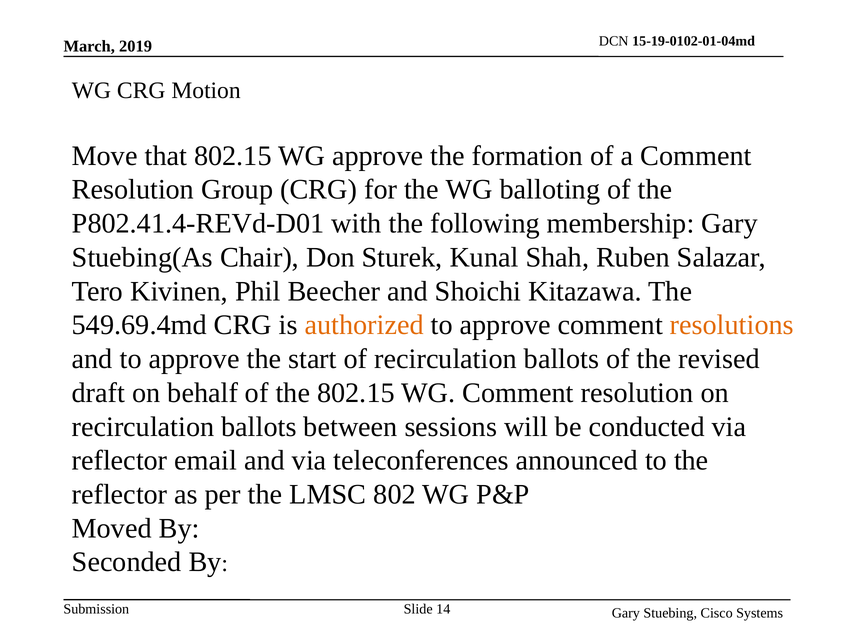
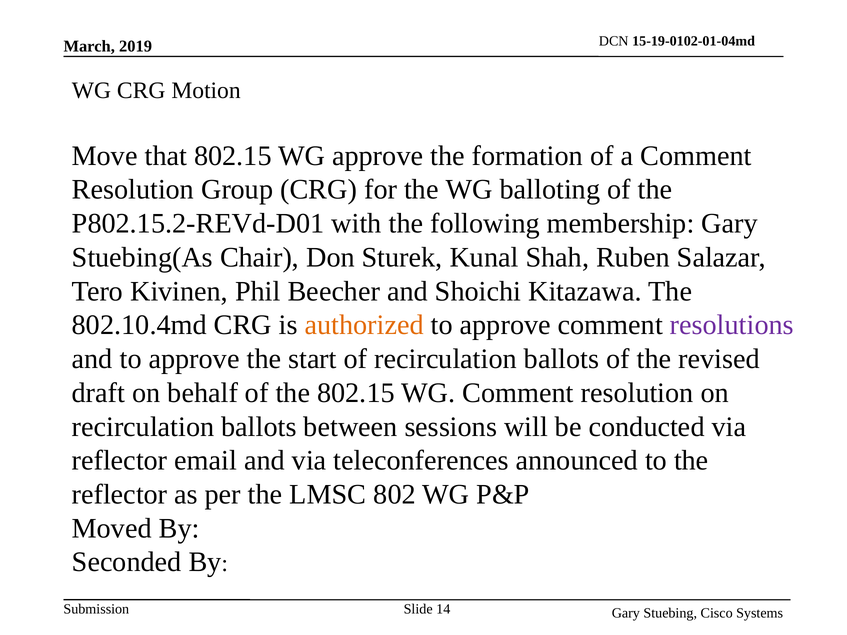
P802.41.4-REVd-D01: P802.41.4-REVd-D01 -> P802.15.2-REVd-D01 (198, 224)
549.69.4md: 549.69.4md -> 802.10.4md (139, 325)
resolutions colour: orange -> purple (732, 325)
